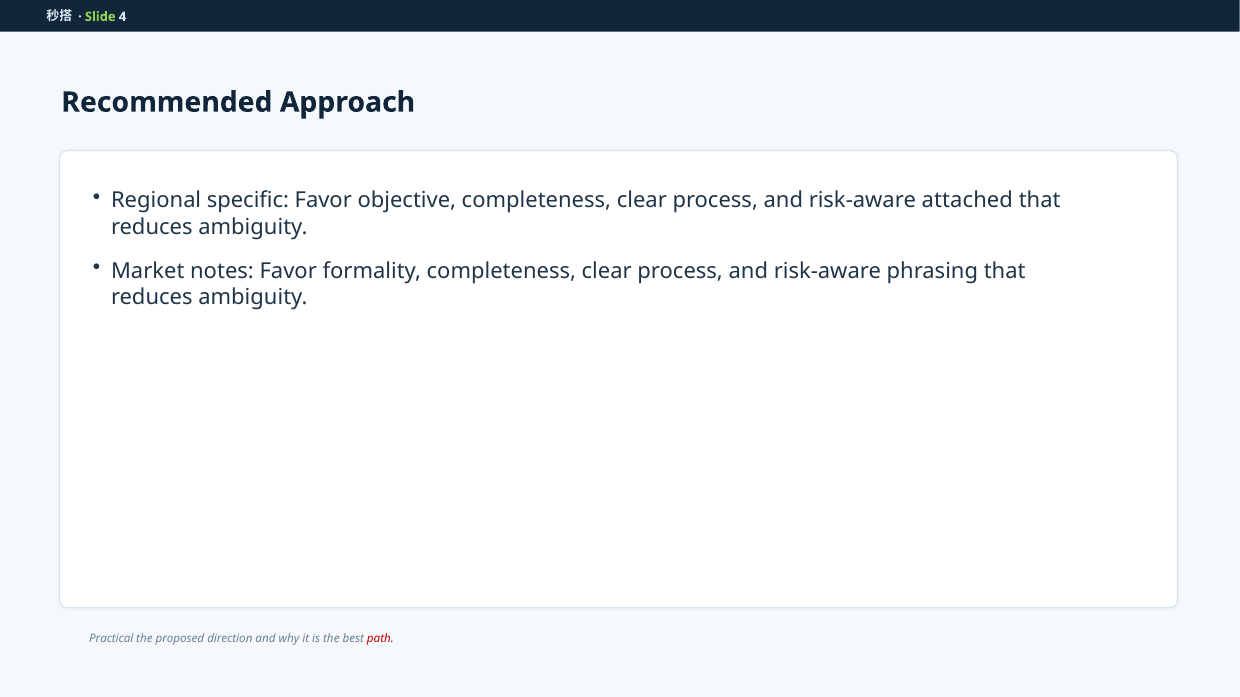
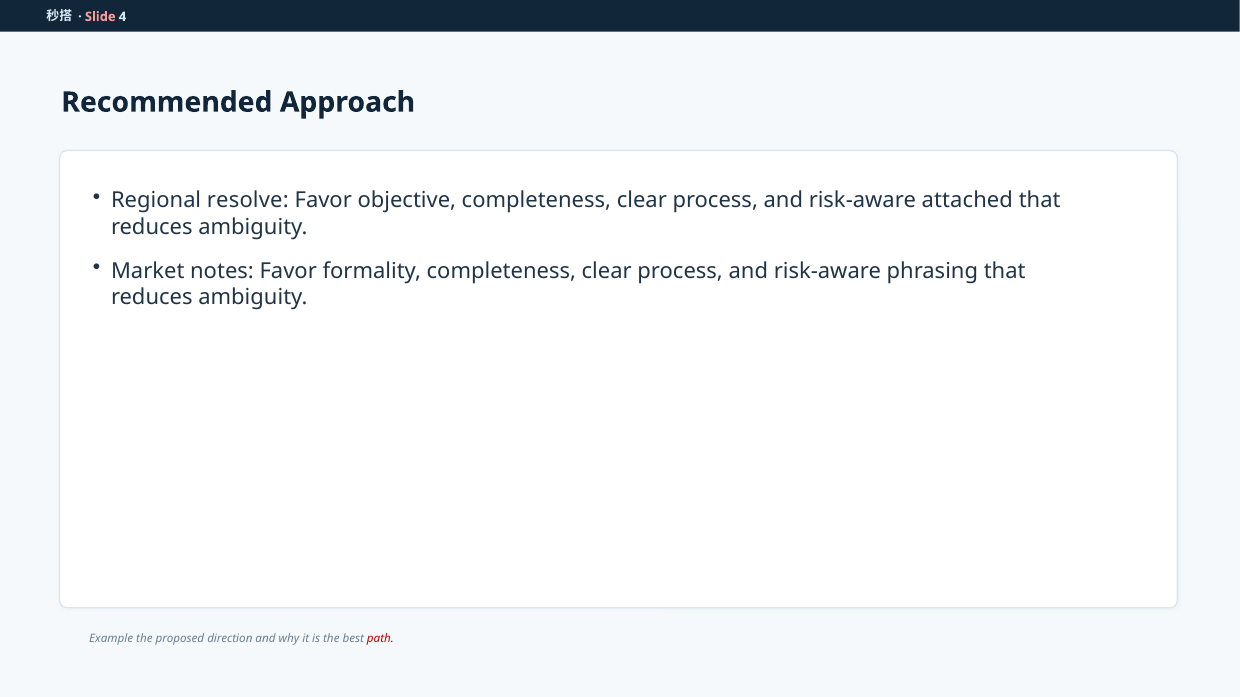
Slide colour: light green -> pink (100, 17)
specific: specific -> resolve (248, 201)
Practical: Practical -> Example (111, 639)
